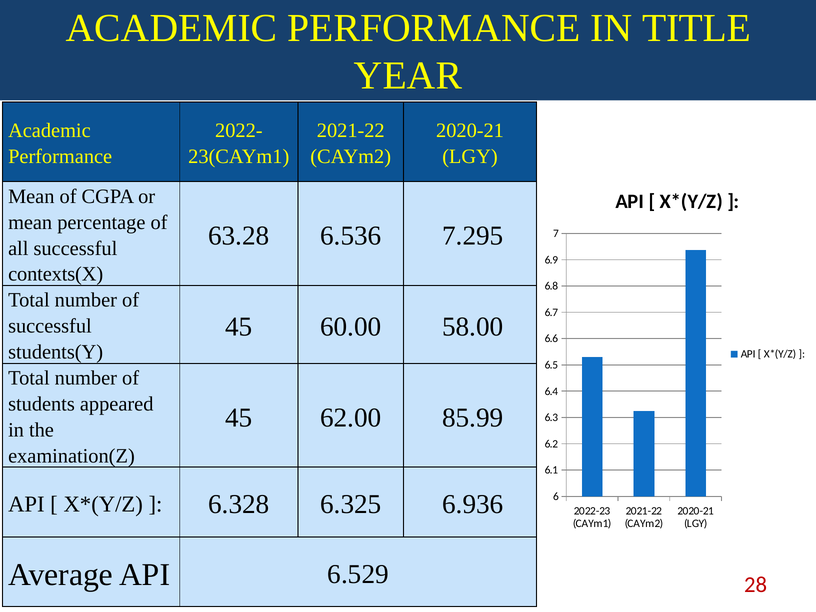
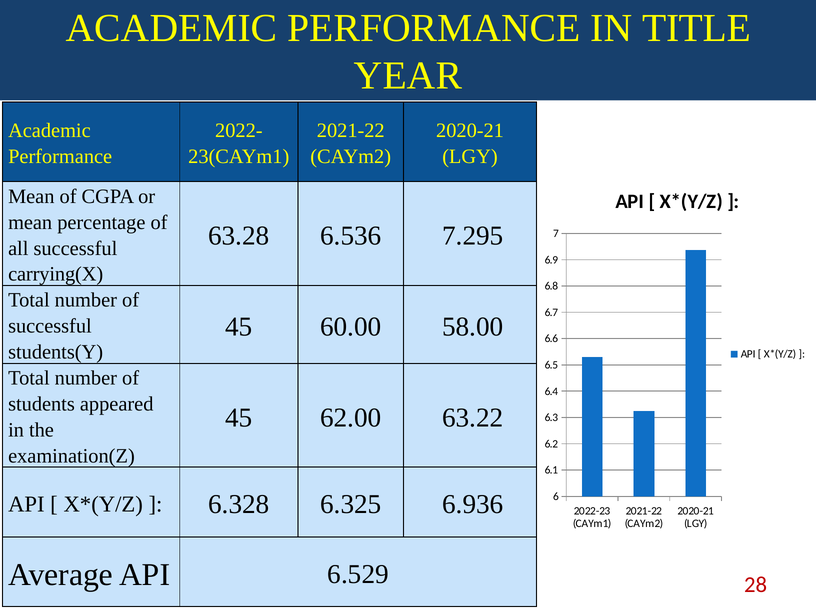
contexts(X: contexts(X -> carrying(X (56, 274)
85.99: 85.99 -> 63.22 (473, 418)
